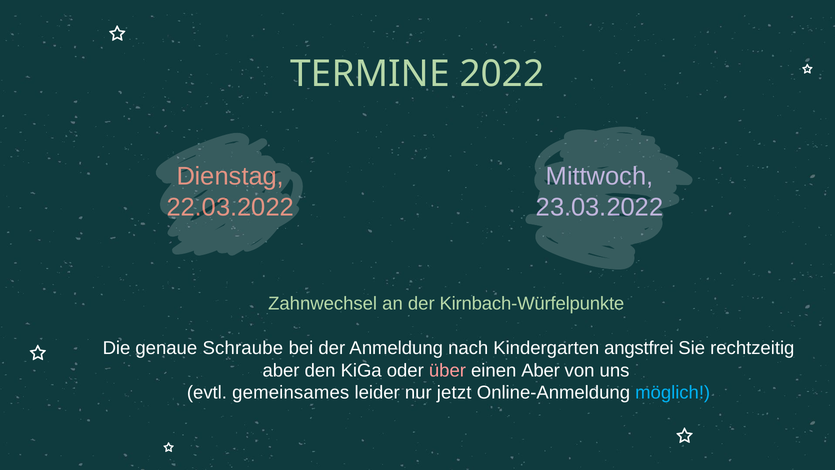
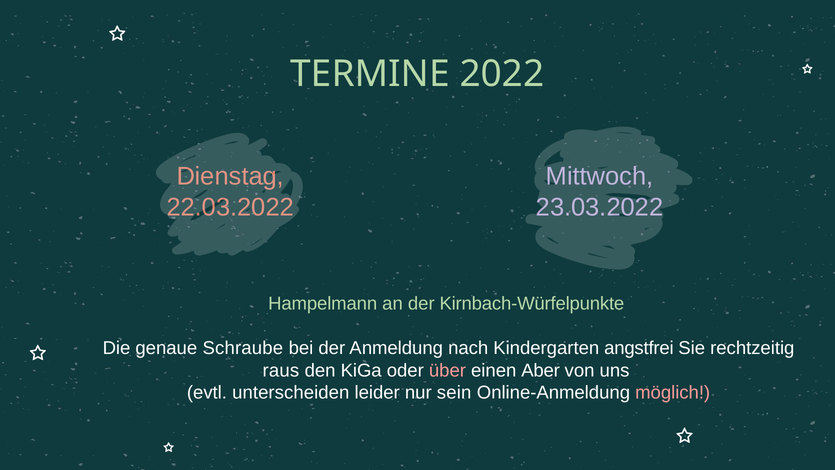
Zahnwechsel: Zahnwechsel -> Hampelmann (323, 303)
aber: aber -> raus (281, 370)
gemeinsames: gemeinsames -> unterscheiden (291, 392)
jetzt: jetzt -> sein (454, 392)
möglich colour: light blue -> pink (673, 392)
